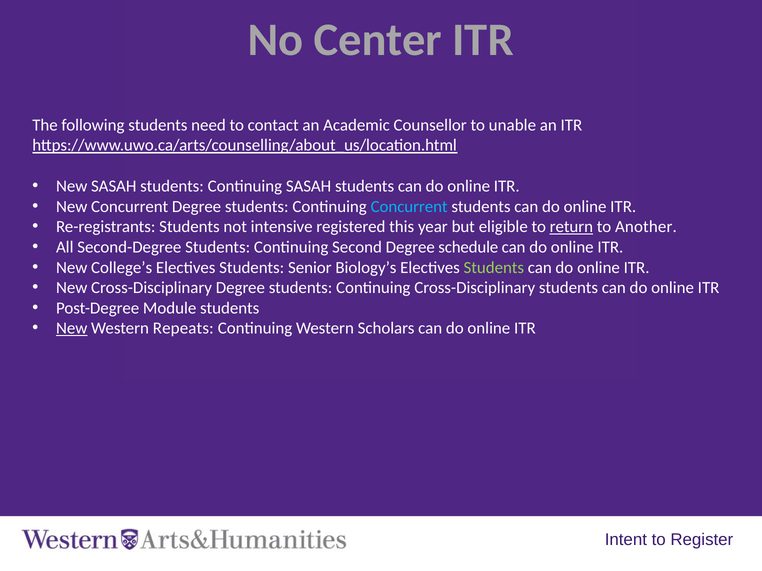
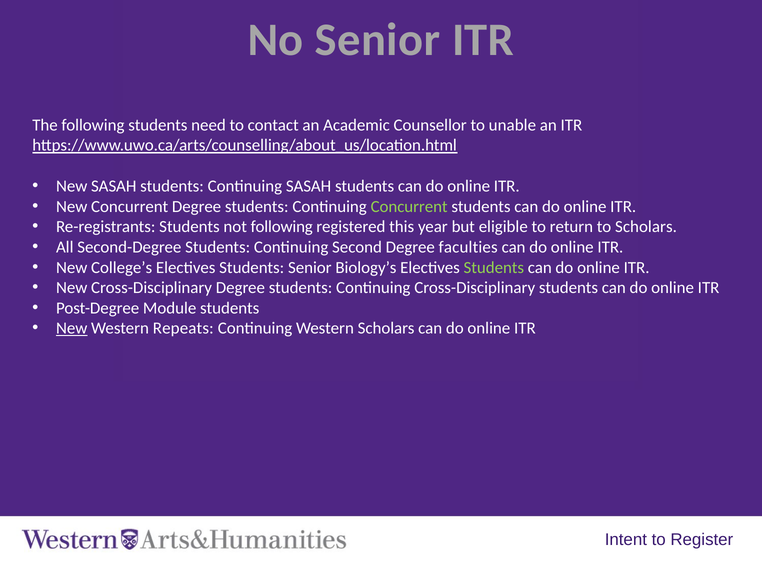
No Center: Center -> Senior (378, 40)
Concurrent colour: light blue -> light green (409, 207)
not intensive: intensive -> following (282, 227)
return underline: present -> none (571, 227)
to Another: Another -> Scholars (646, 227)
schedule: schedule -> faculties (468, 247)
